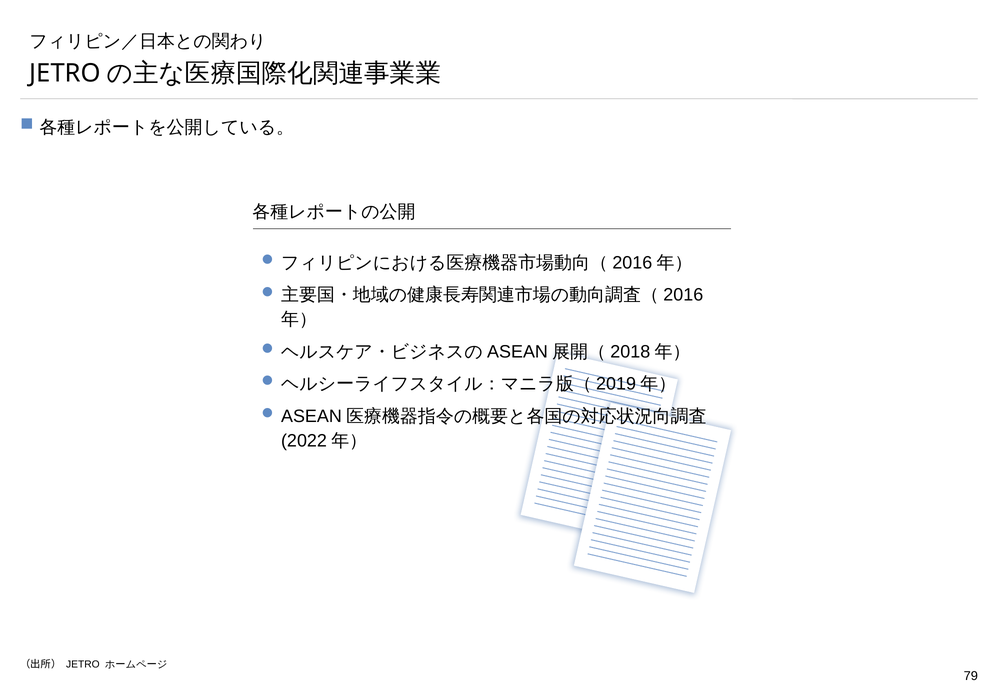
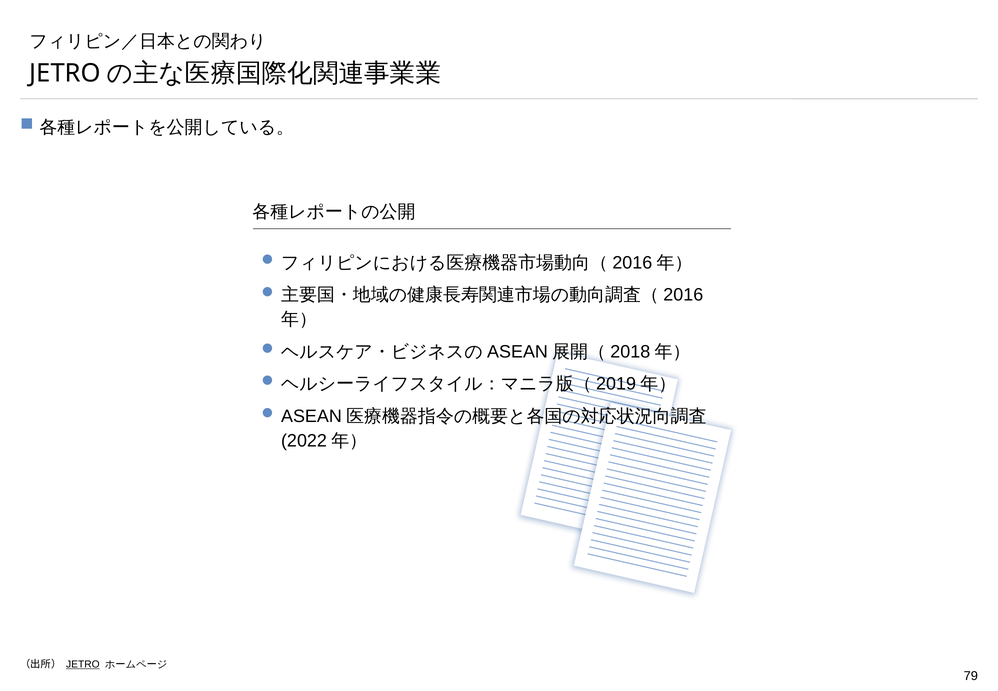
JETRO underline: none -> present (83, 664)
